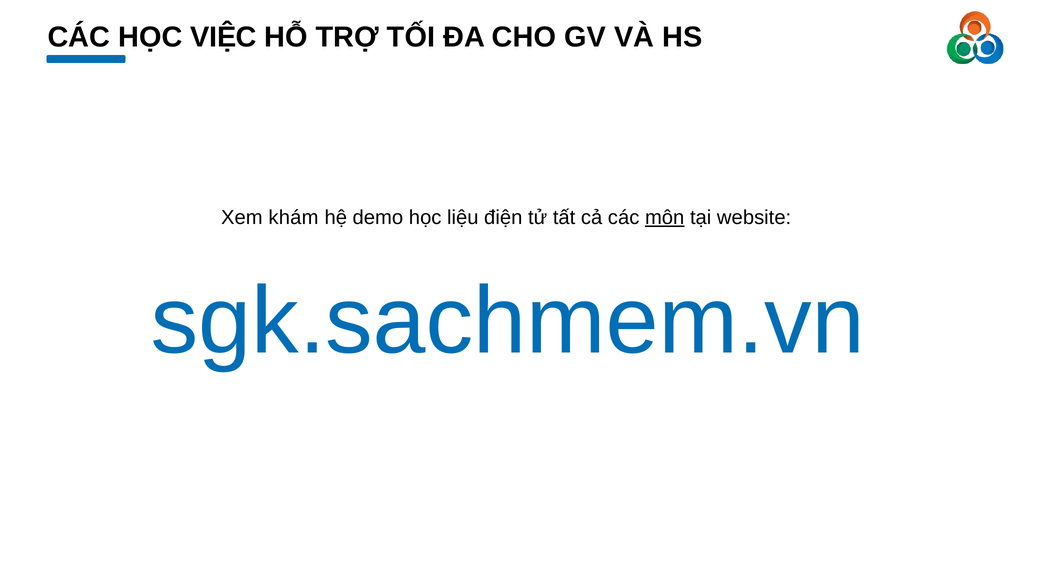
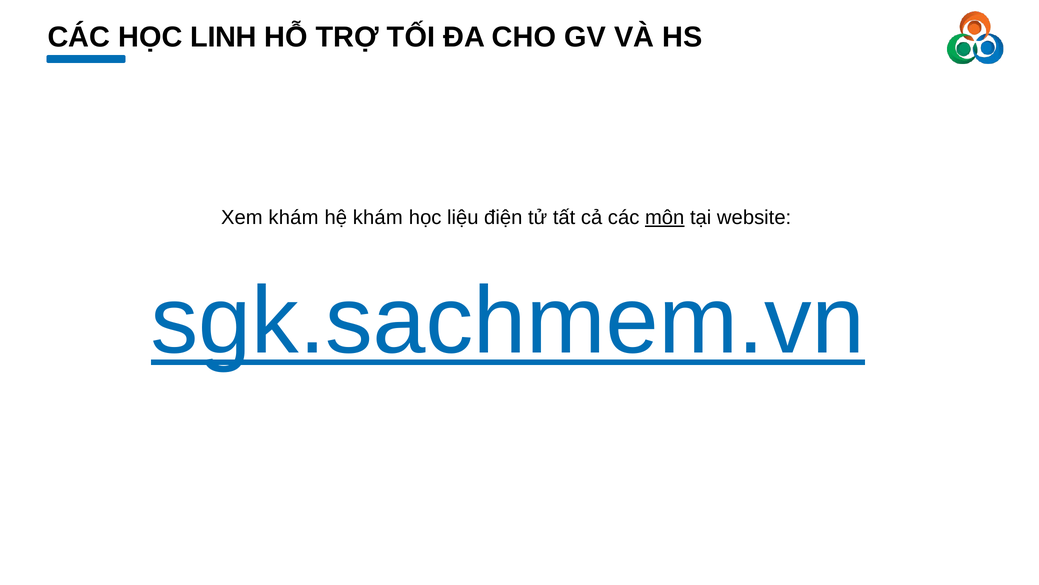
VIỆC: VIỆC -> LINH (224, 37)
hệ demo: demo -> khám (378, 217)
sgk.sachmem.vn underline: none -> present (508, 321)
